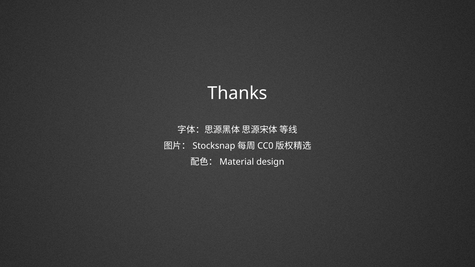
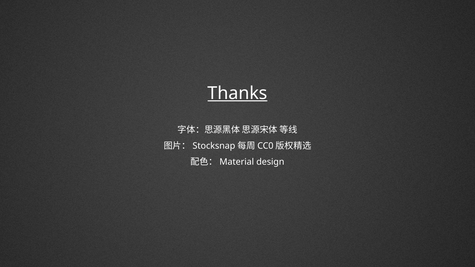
Thanks underline: none -> present (238, 93)
